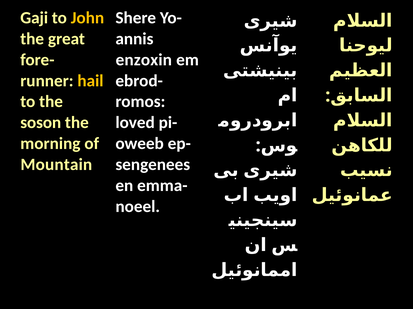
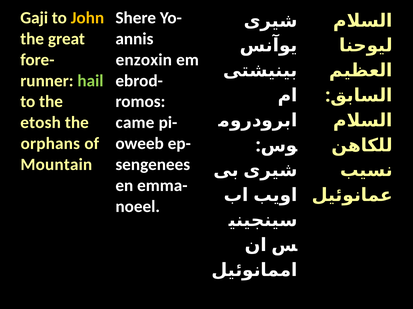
hail colour: yellow -> light green (90, 81)
soson: soson -> etosh (41, 123)
loved: loved -> came (135, 123)
morning: morning -> orphans (50, 144)
